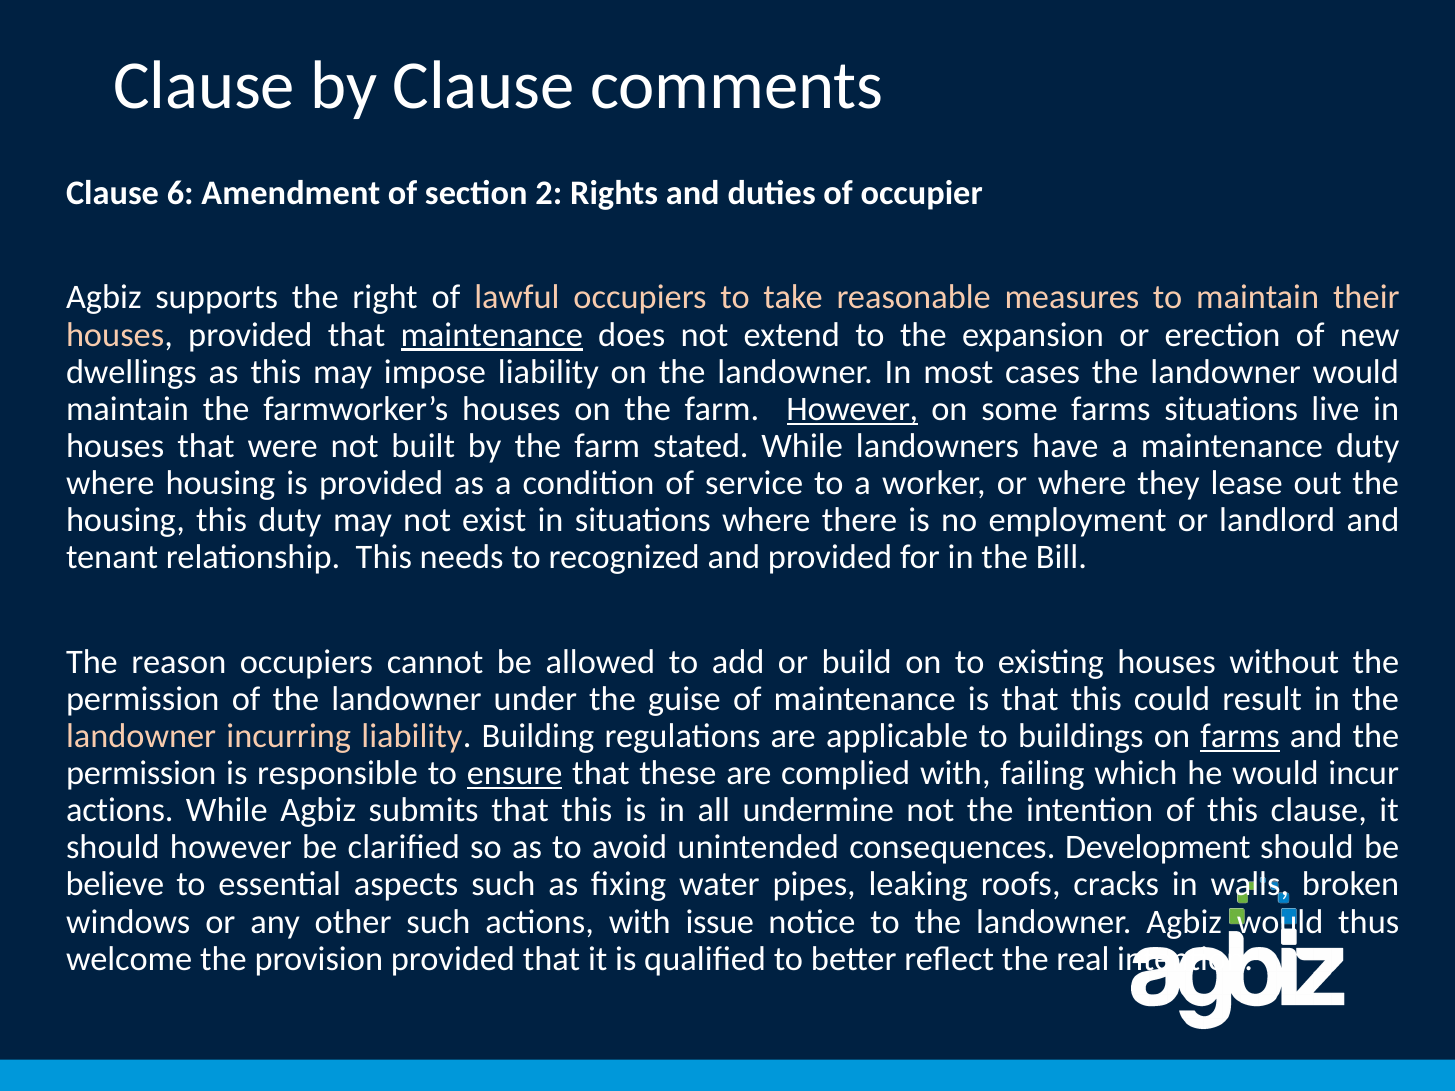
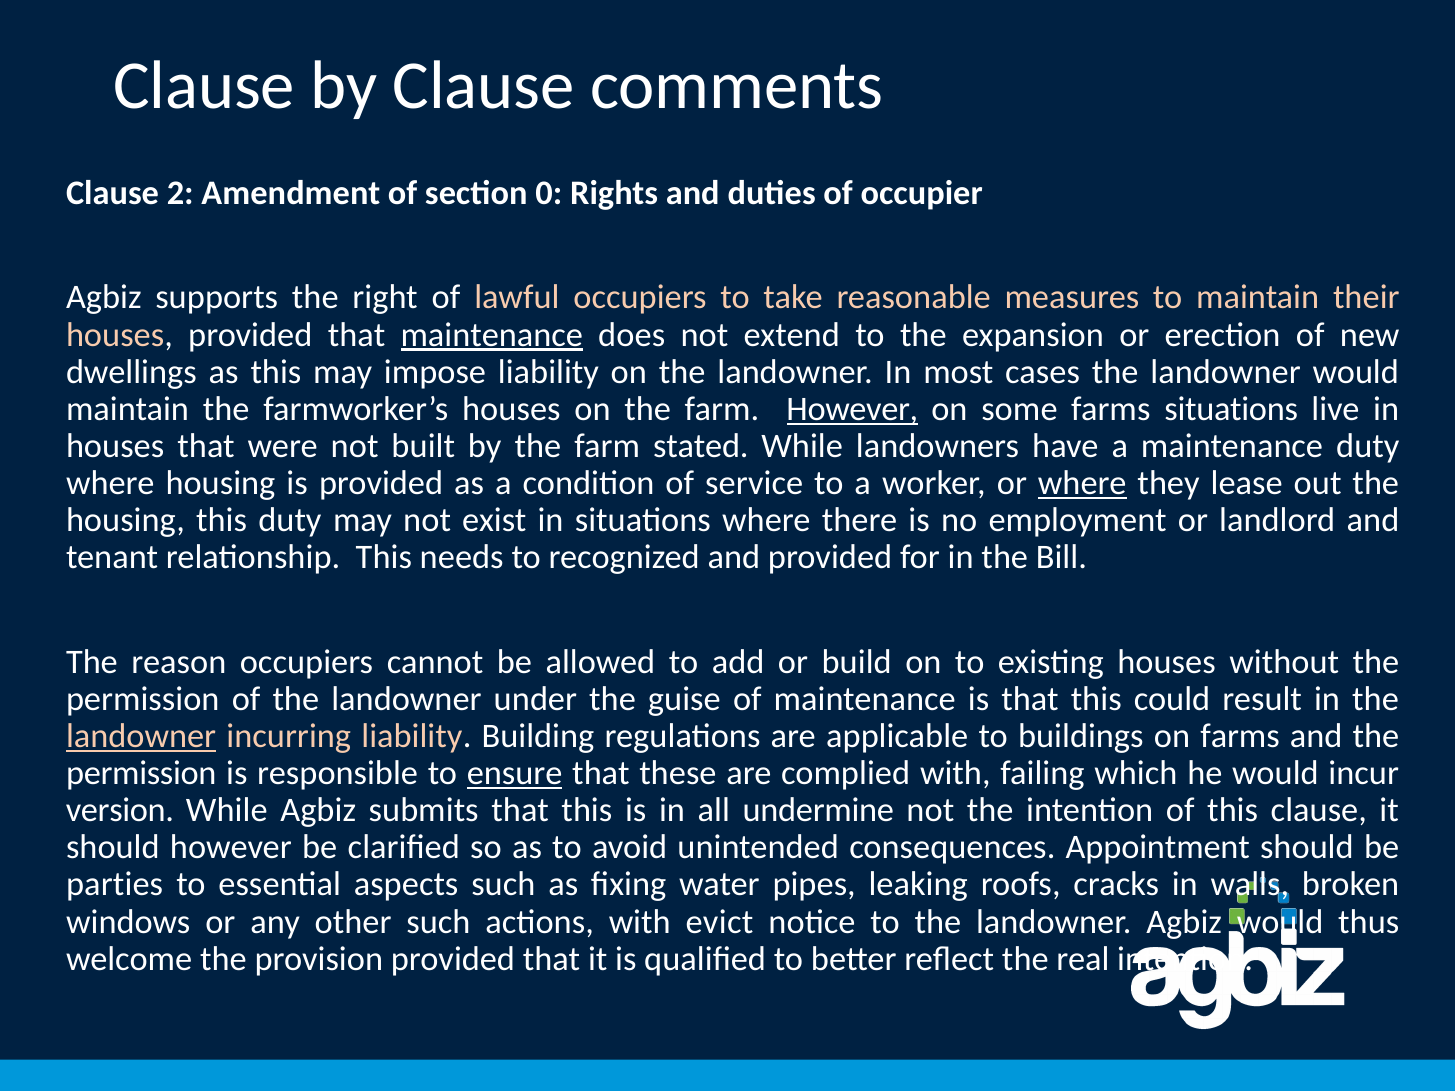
6: 6 -> 2 (180, 193)
2: 2 -> 0 (549, 193)
where underline: none -> present (1082, 483)
landowner underline: none -> present (141, 736)
farms underline: present -> none (1240, 736)
actions: actions -> version (120, 811)
Development: Development -> Appointment (1158, 848)
believe: believe -> parties (115, 885)
issue: issue -> evict (719, 922)
